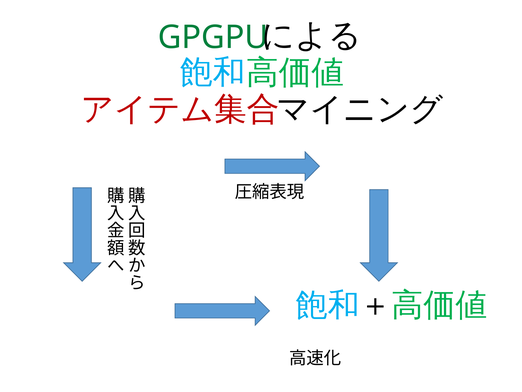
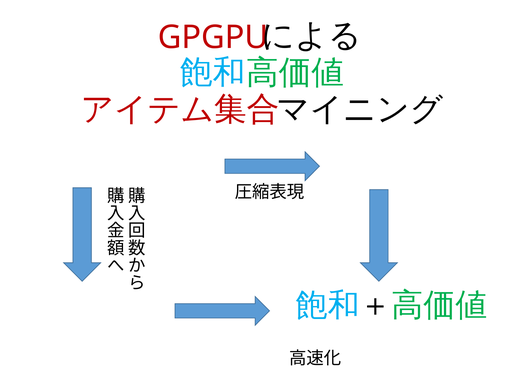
GPGPU colour: green -> red (213, 37)
